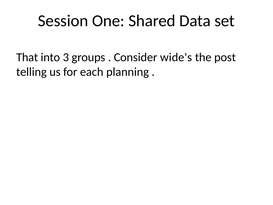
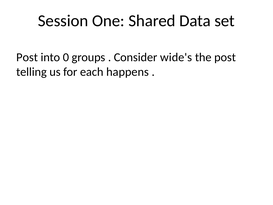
That: That -> Post (27, 57)
3: 3 -> 0 (66, 57)
planning: planning -> happens (128, 72)
